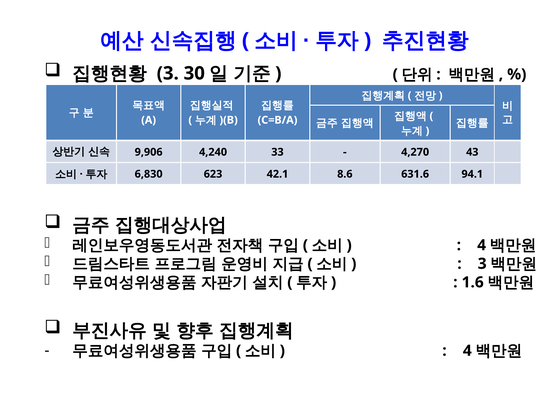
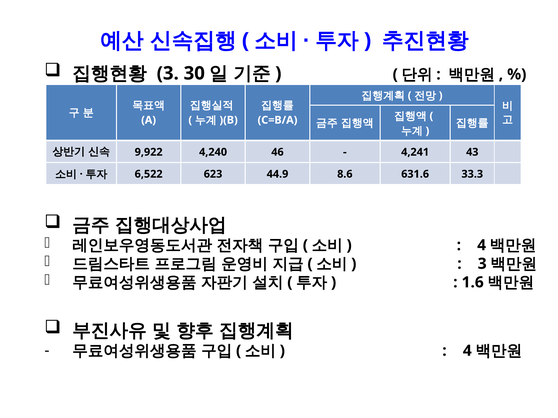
9,906: 9,906 -> 9,922 (149, 152)
33: 33 -> 46 (277, 152)
4,270: 4,270 -> 4,241 (415, 152)
6,830: 6,830 -> 6,522 (149, 174)
42.1: 42.1 -> 44.9 (277, 174)
94.1: 94.1 -> 33.3 (472, 174)
